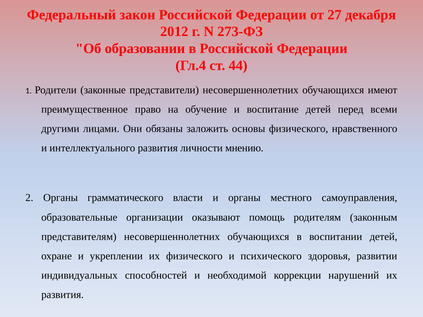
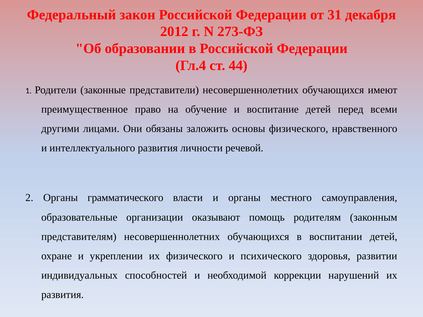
27: 27 -> 31 (335, 15)
мнению: мнению -> речевой (244, 148)
